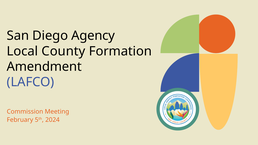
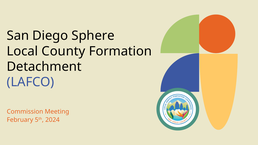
Agency: Agency -> Sphere (93, 36)
Amendment: Amendment -> Detachment (44, 67)
